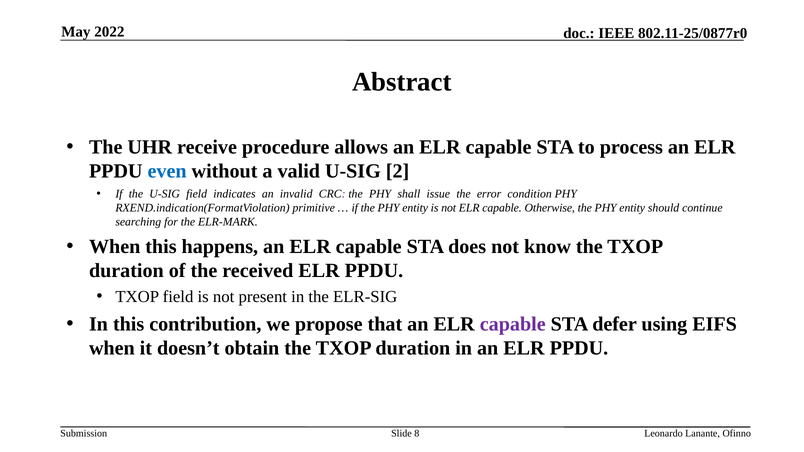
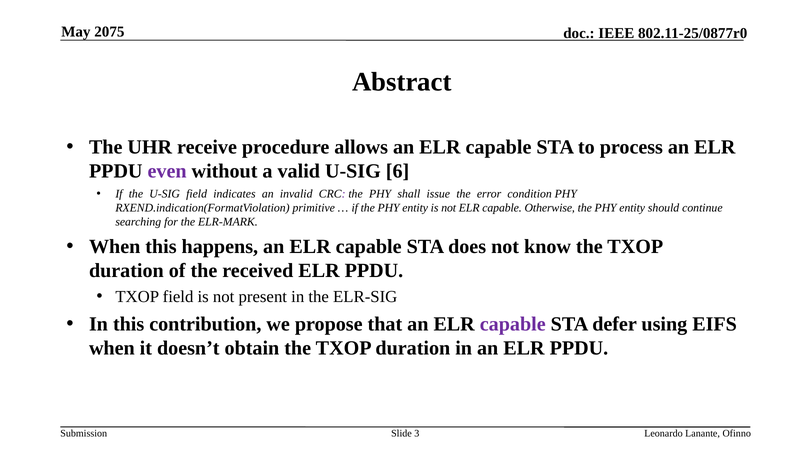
2022: 2022 -> 2075 (109, 32)
even colour: blue -> purple (167, 171)
2: 2 -> 6 (398, 171)
8: 8 -> 3 (417, 434)
